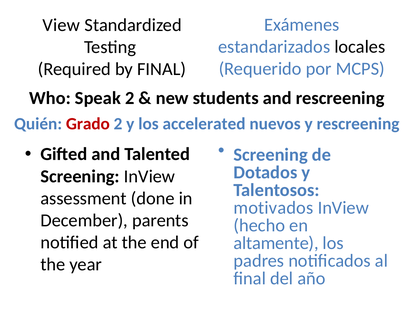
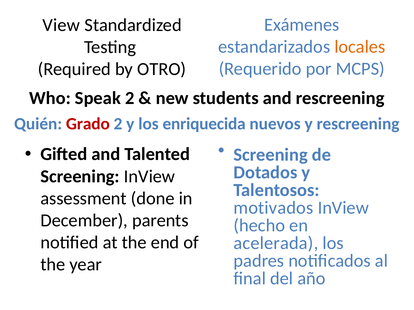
locales colour: black -> orange (360, 47)
by FINAL: FINAL -> OTRO (162, 69)
accelerated: accelerated -> enriquecida (204, 124)
altamente: altamente -> acelerada (276, 243)
